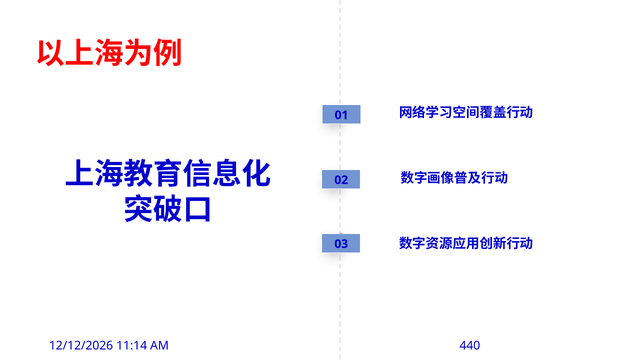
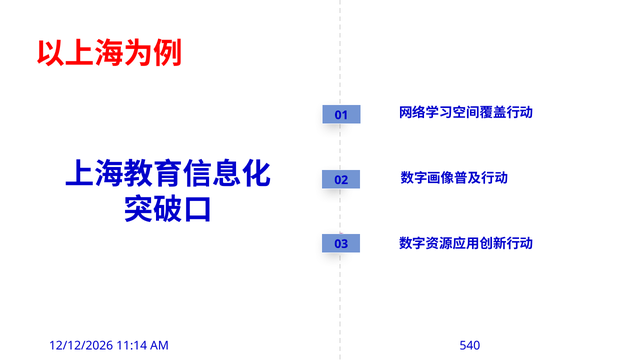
440: 440 -> 540 (470, 346)
